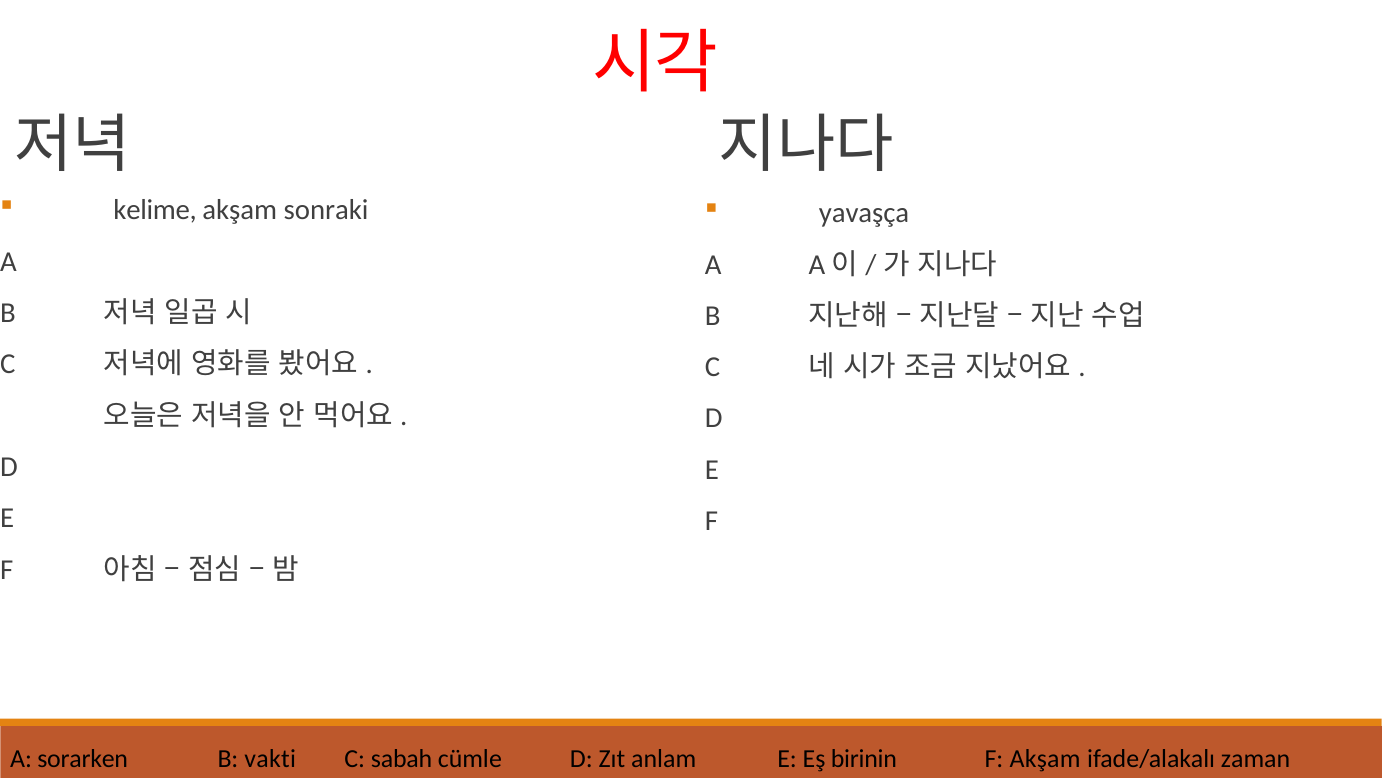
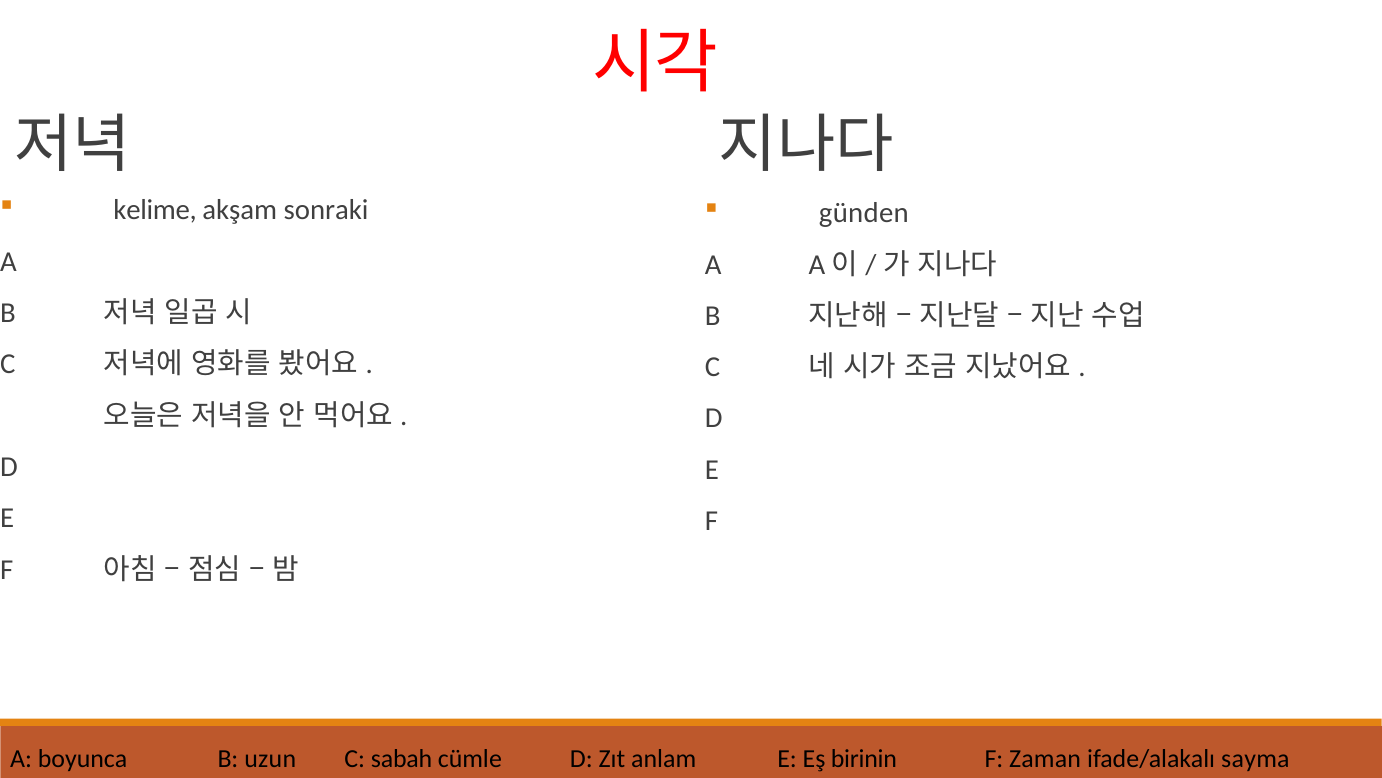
yavaşça: yavaşça -> günden (864, 213)
sorarken: sorarken -> boyunca (83, 758)
vakti: vakti -> uzun (270, 758)
F Akşam: Akşam -> Zaman (1045, 758)
zaman: zaman -> sayma (1255, 758)
